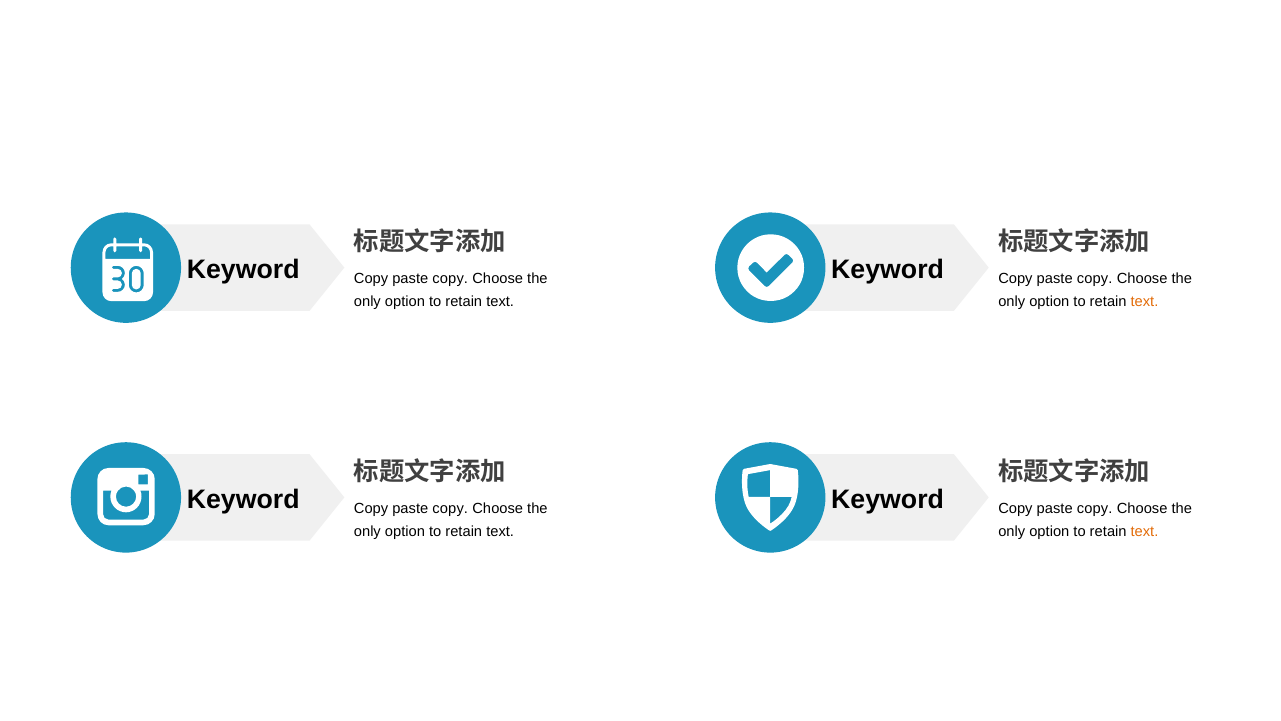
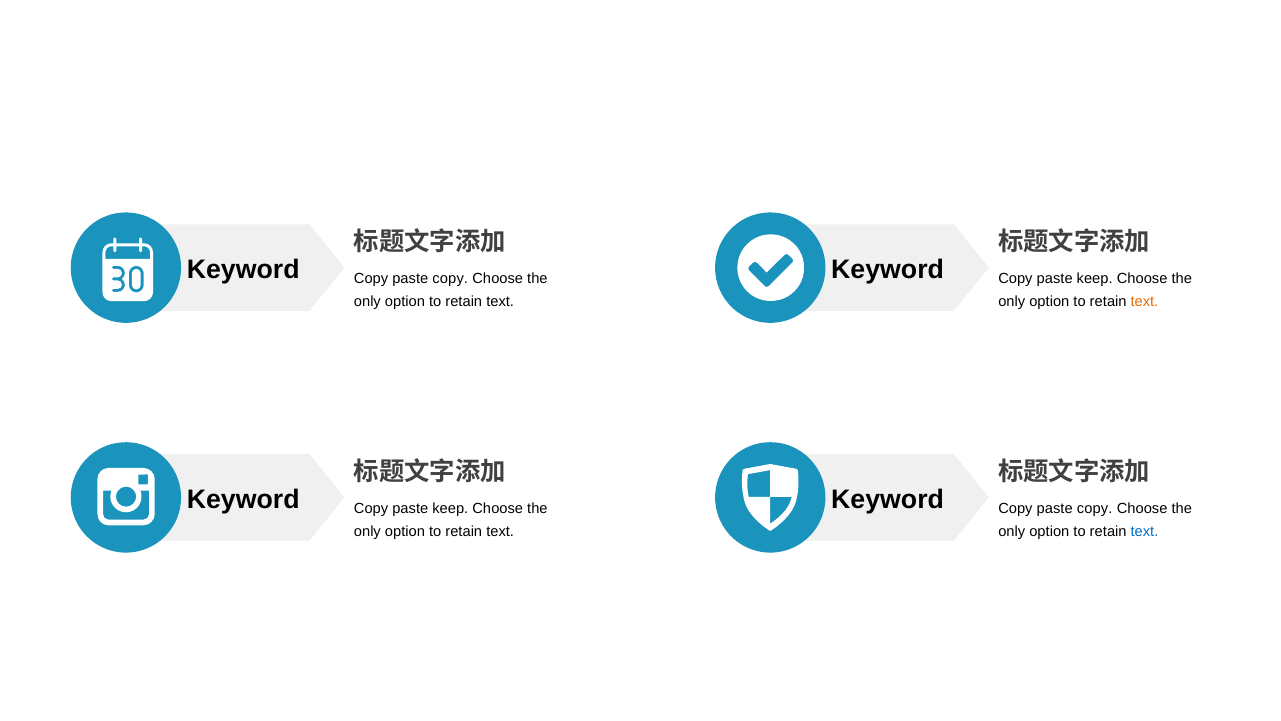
copy: copy -> keep (1095, 278)
copy: copy -> keep (450, 508)
text colour: orange -> blue (1144, 531)
